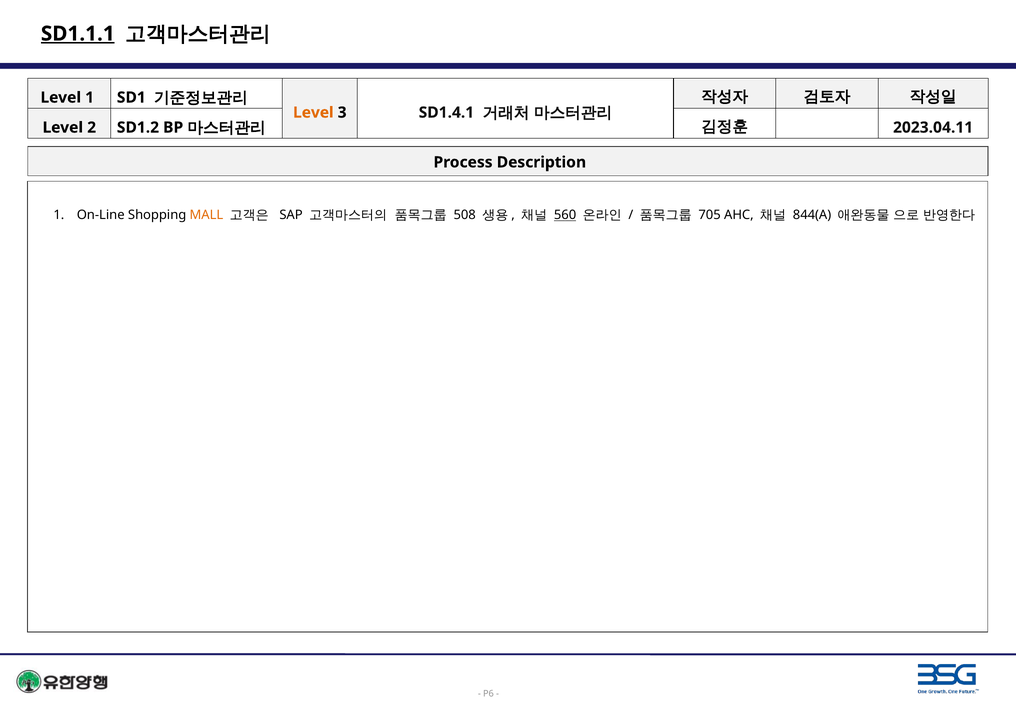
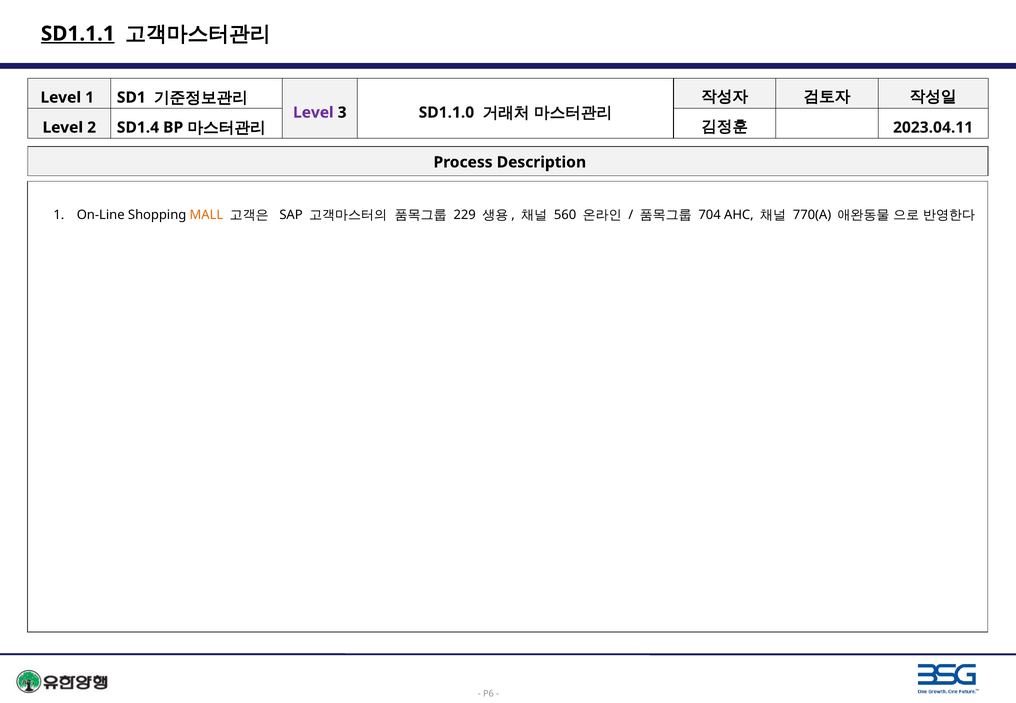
Level colour: orange -> purple (313, 113)
SD1.4.1: SD1.4.1 -> SD1.1.0 (446, 113)
SD1.2: SD1.2 -> SD1.4 (138, 128)
508: 508 -> 229 (465, 215)
560 underline: present -> none (565, 215)
705: 705 -> 704 (710, 215)
844(A: 844(A -> 770(A (812, 215)
